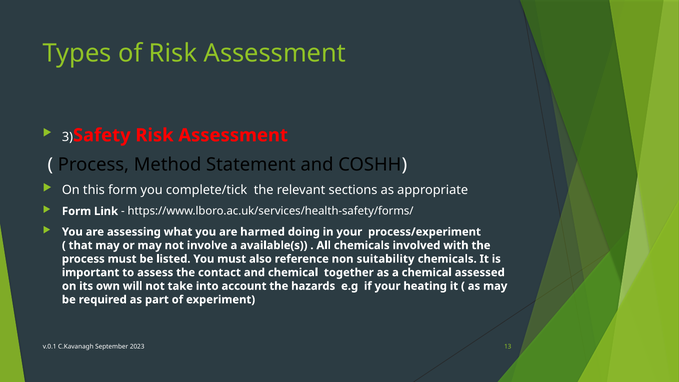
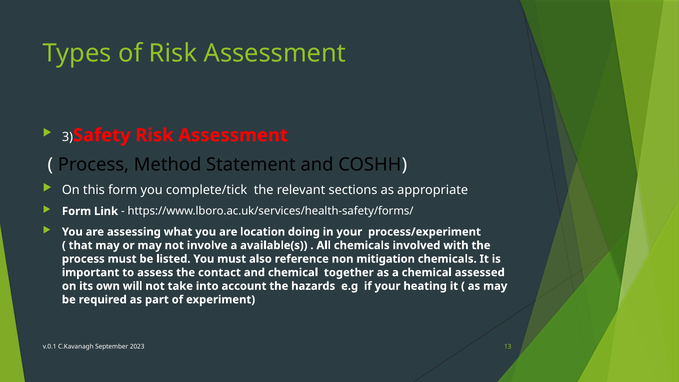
harmed: harmed -> location (263, 232)
suitability: suitability -> mitigation (386, 259)
